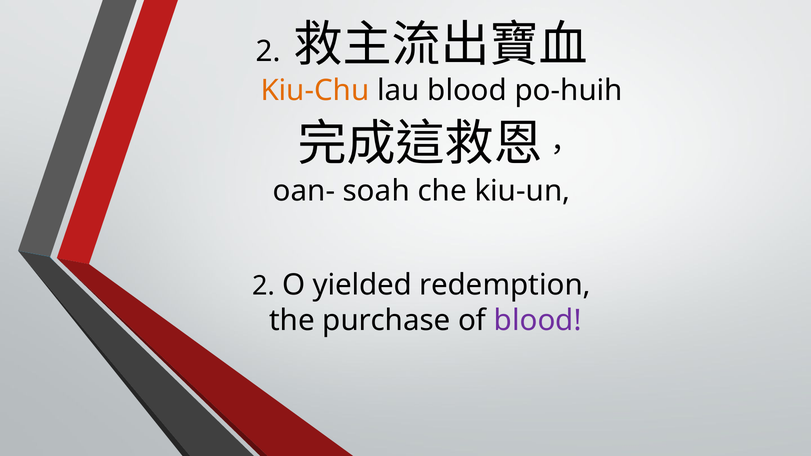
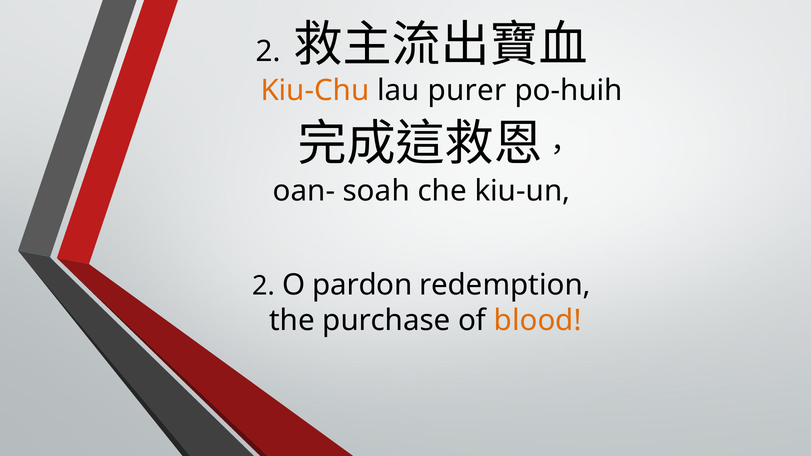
lau blood: blood -> purer (467, 91)
yielded: yielded -> pardon (362, 285)
blood colour: purple -> orange (538, 321)
